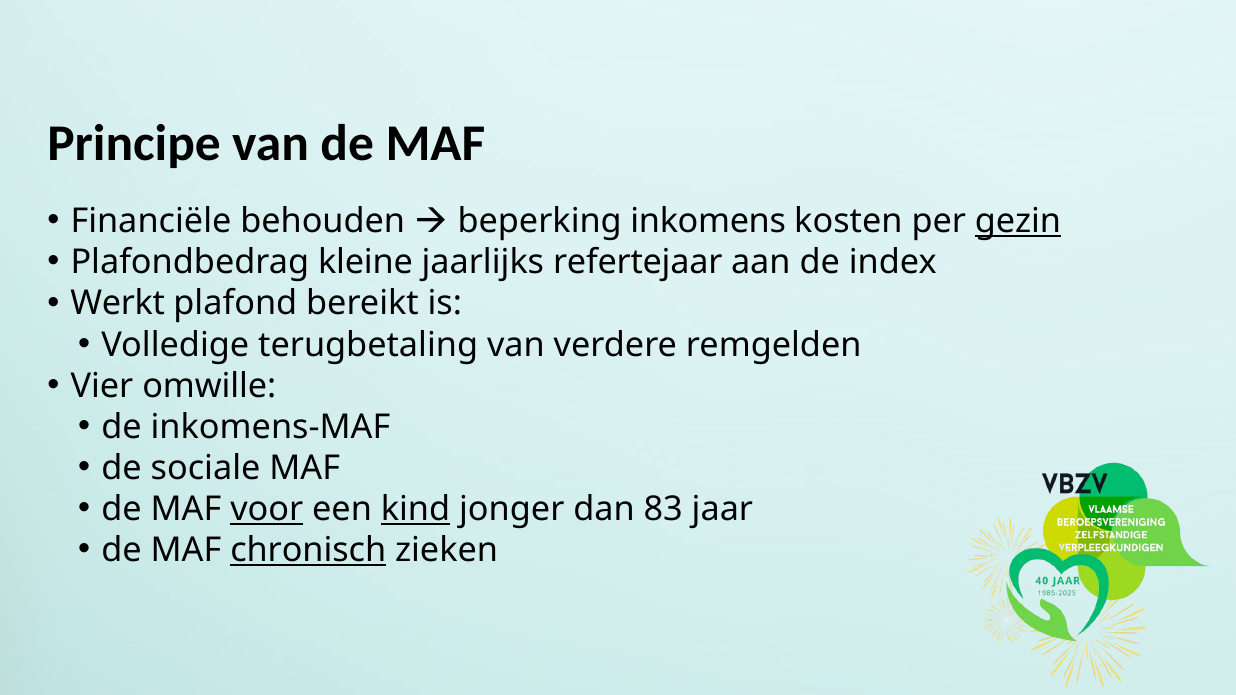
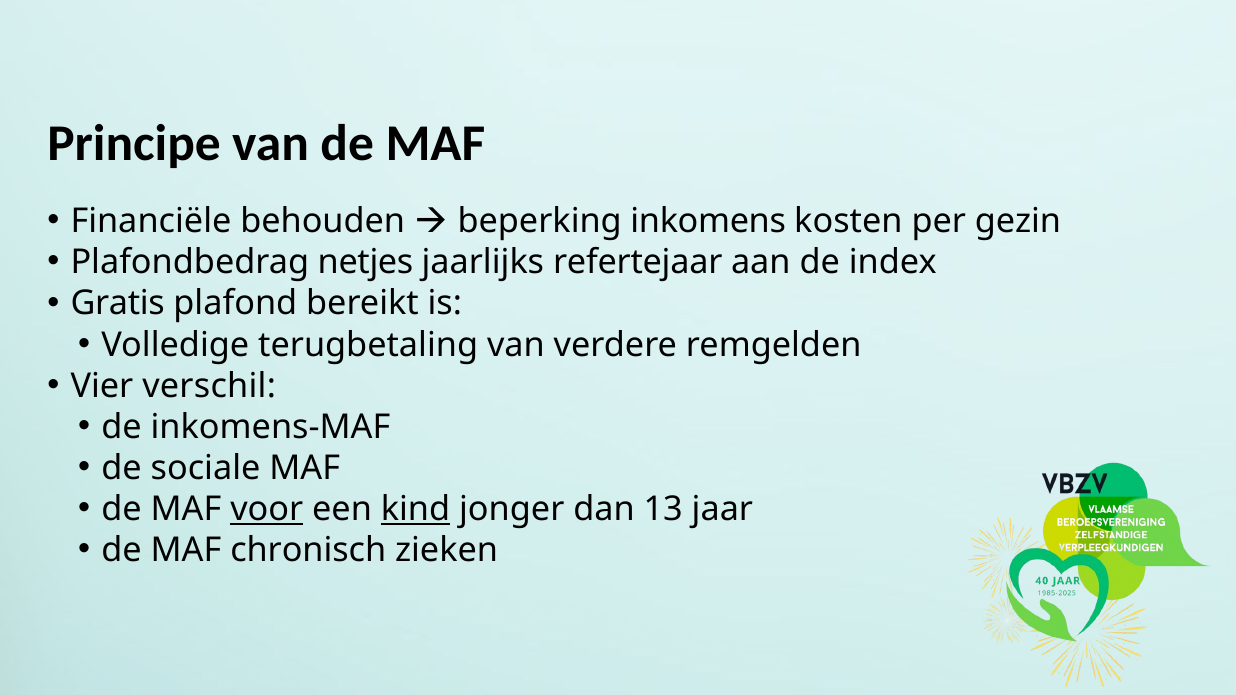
gezin underline: present -> none (1018, 221)
kleine: kleine -> netjes (366, 263)
Werkt: Werkt -> Gratis (118, 304)
omwille: omwille -> verschil (209, 386)
83: 83 -> 13 (663, 510)
chronisch underline: present -> none (308, 551)
